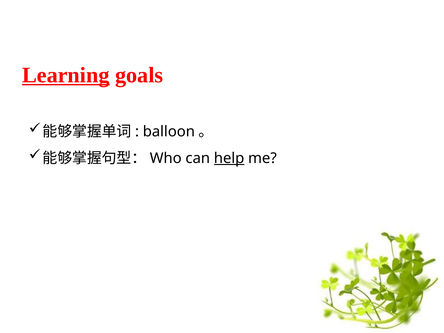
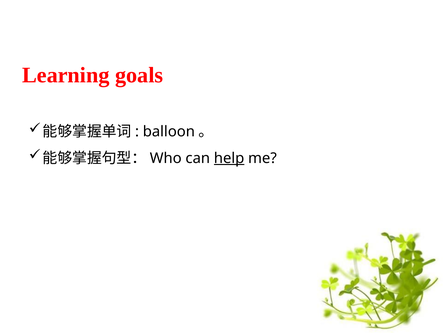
Learning underline: present -> none (66, 75)
